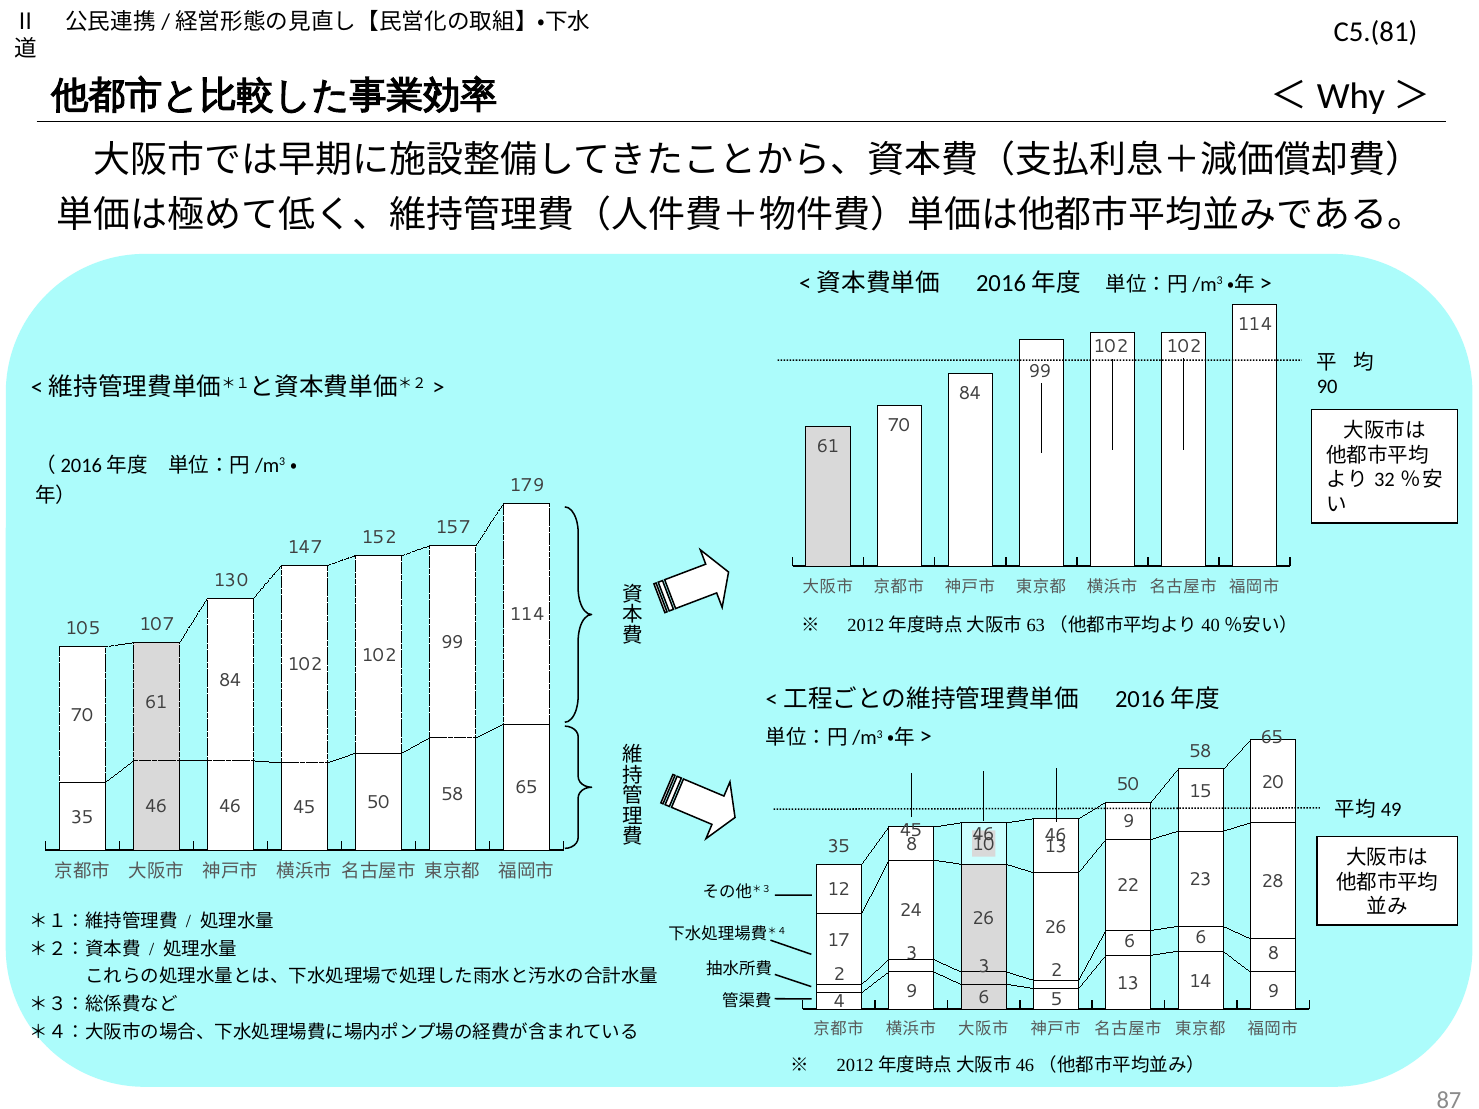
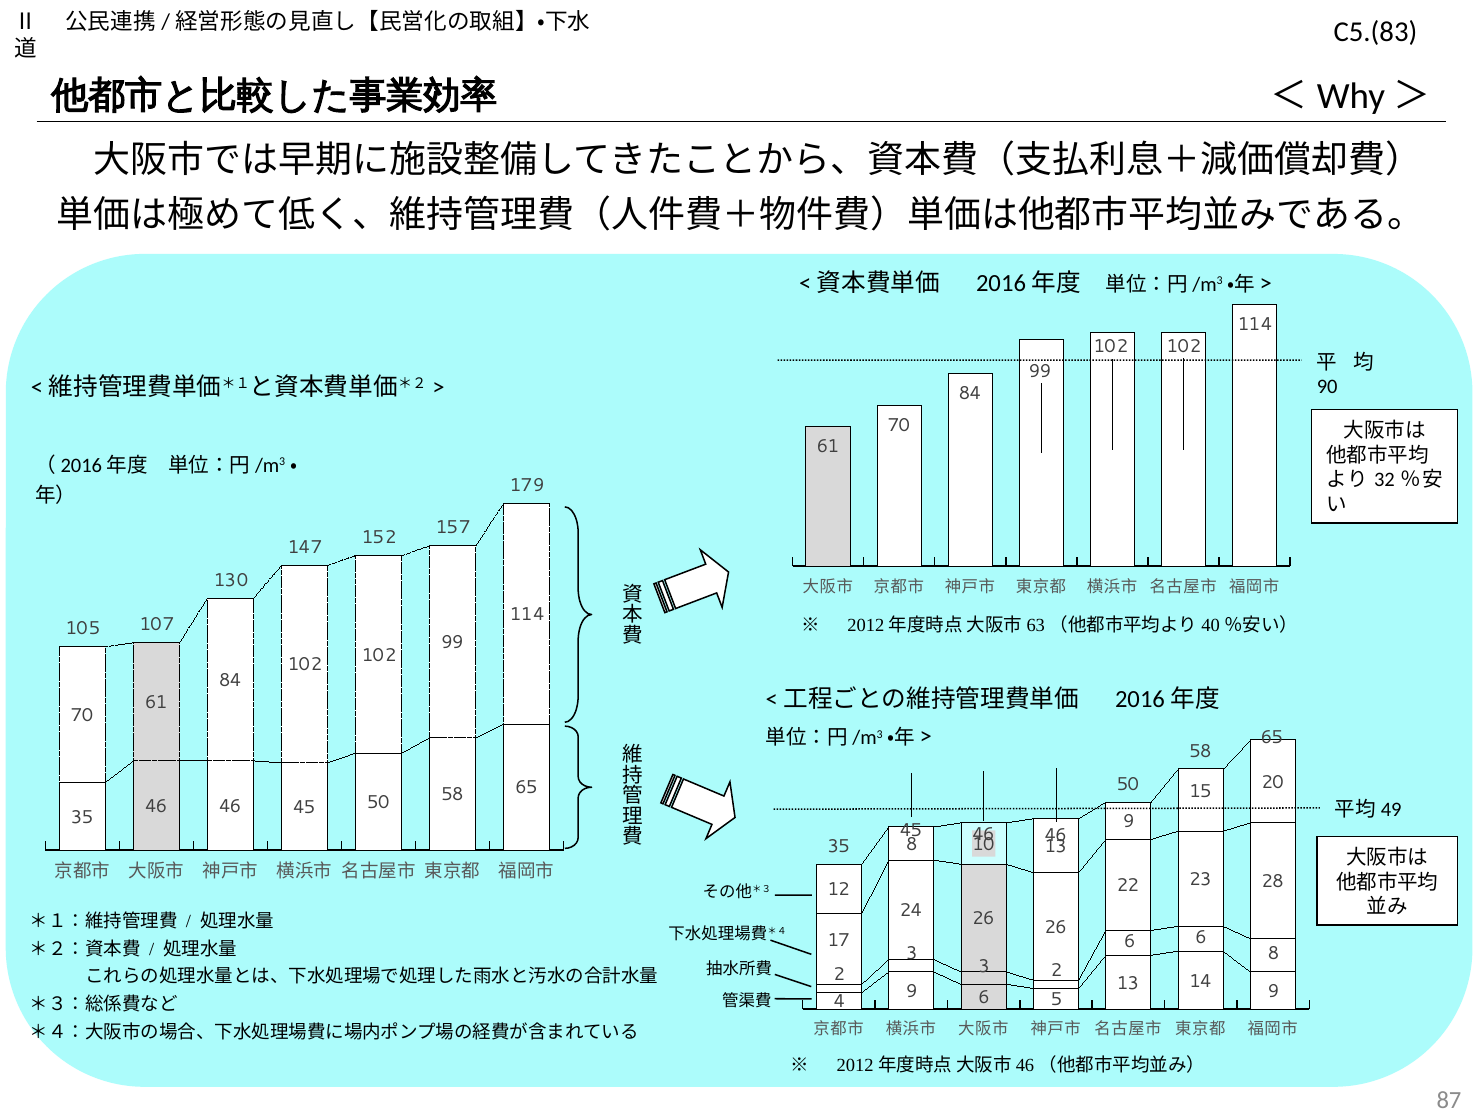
C5.(81: C5.(81 -> C5.(83 (1375, 32)
